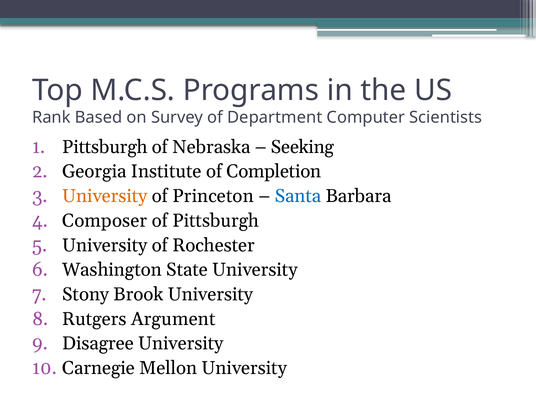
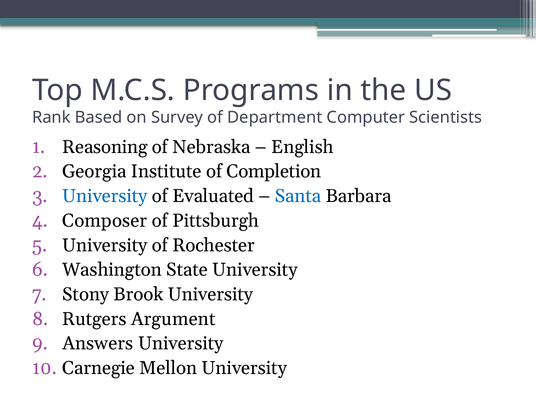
Pittsburgh: Pittsburgh -> Reasoning (105, 147)
Seeking: Seeking -> English (302, 147)
University colour: orange -> blue (105, 196)
Princeton: Princeton -> Evaluated (213, 196)
Disagree: Disagree -> Answers (98, 343)
